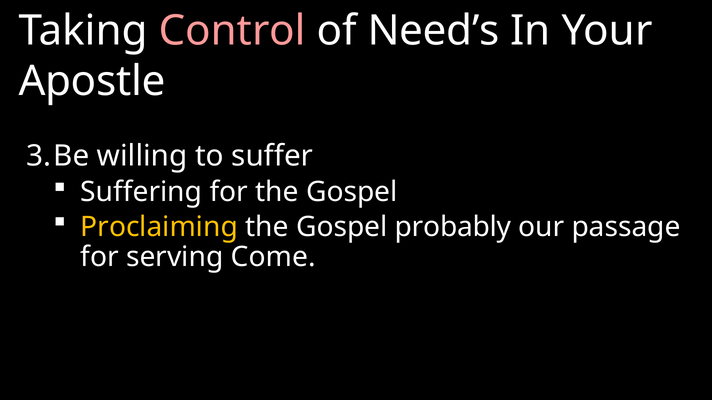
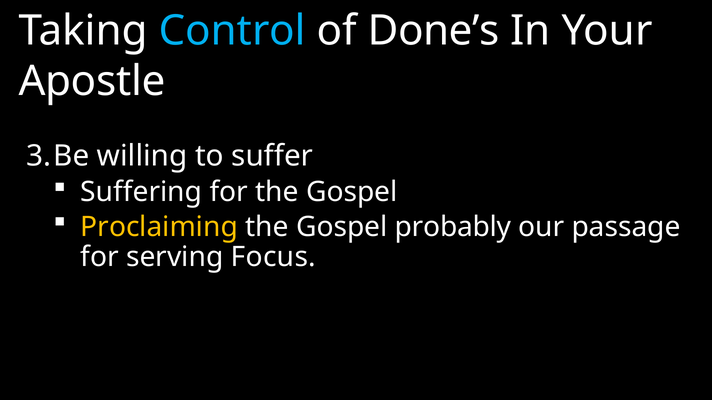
Control colour: pink -> light blue (232, 31)
Need’s: Need’s -> Done’s (434, 31)
Come: Come -> Focus (273, 257)
